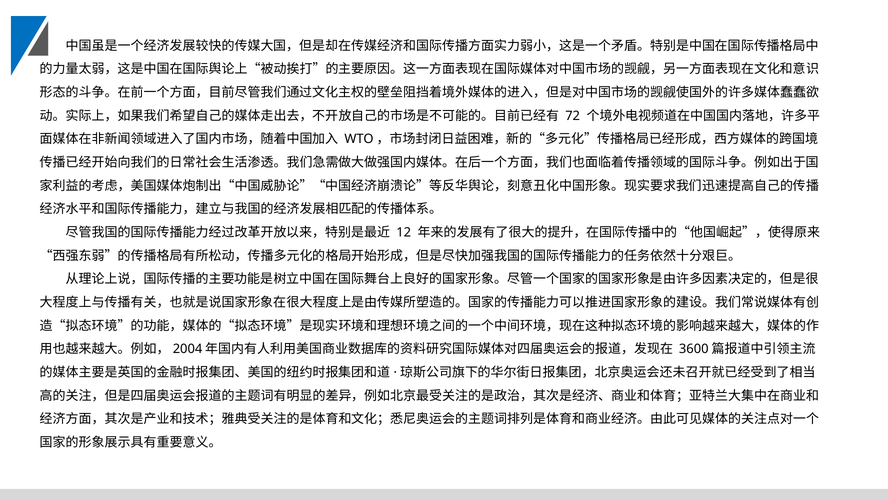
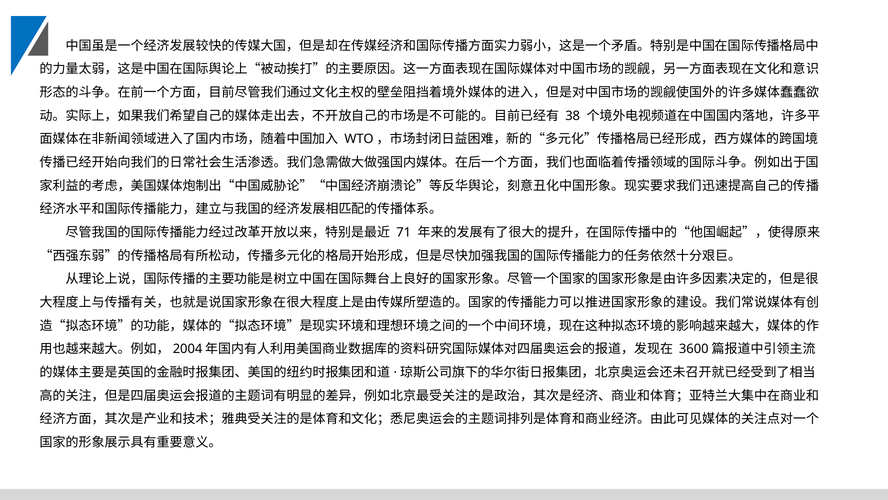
72: 72 -> 38 (573, 116)
12: 12 -> 71 (404, 232)
